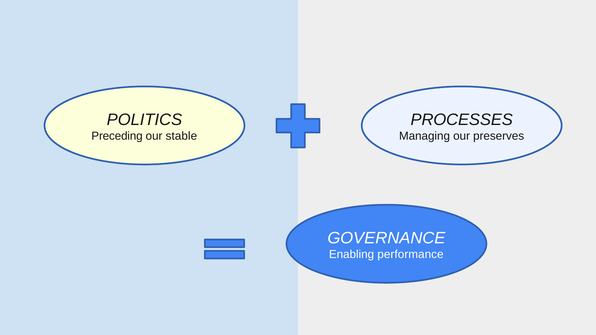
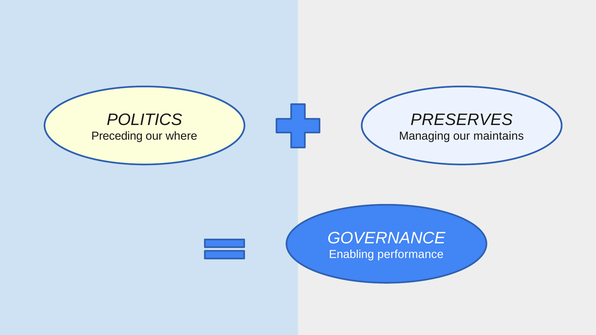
PROCESSES: PROCESSES -> PRESERVES (462, 120)
stable: stable -> where (181, 136)
preserves: preserves -> maintains (499, 136)
